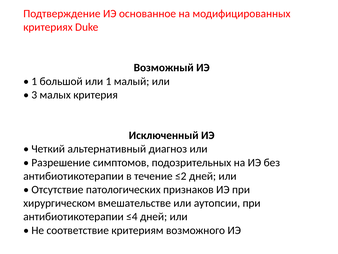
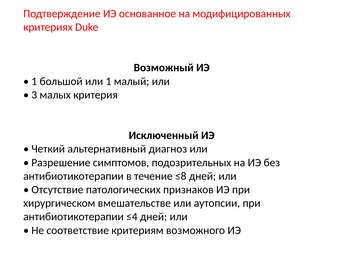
≤2: ≤2 -> ≤8 (181, 176)
